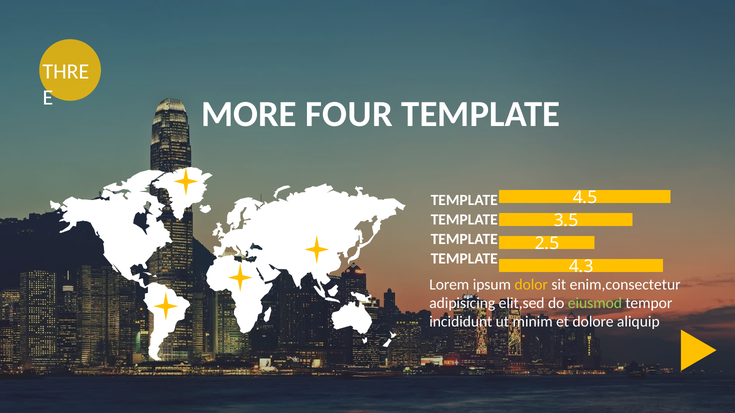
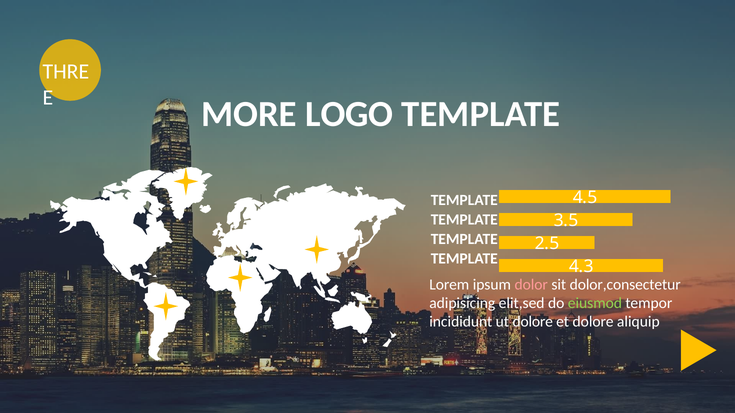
FOUR: FOUR -> LOGO (349, 114)
dolor colour: yellow -> pink (531, 285)
enim,consectetur: enim,consectetur -> dolor,consectetur (625, 285)
ut minim: minim -> dolore (533, 322)
